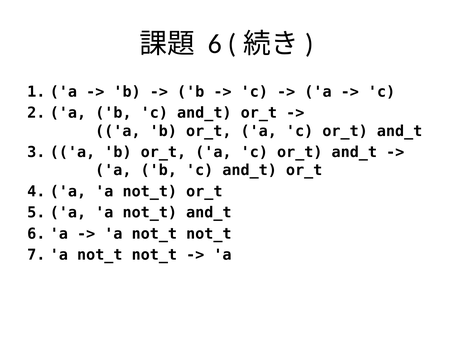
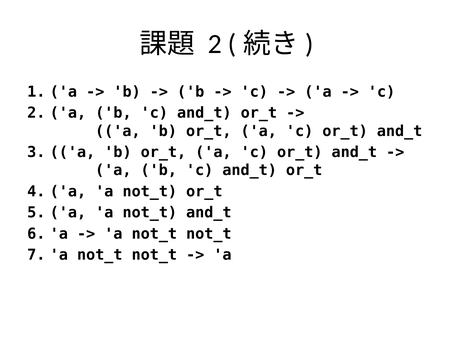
6: 6 -> 2 (215, 44)
